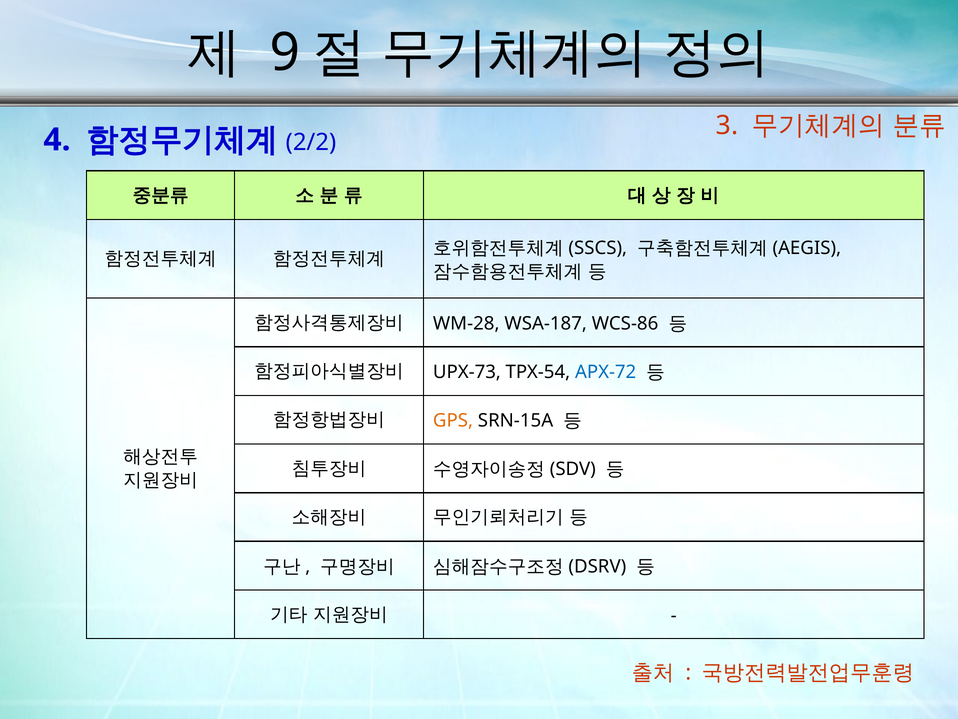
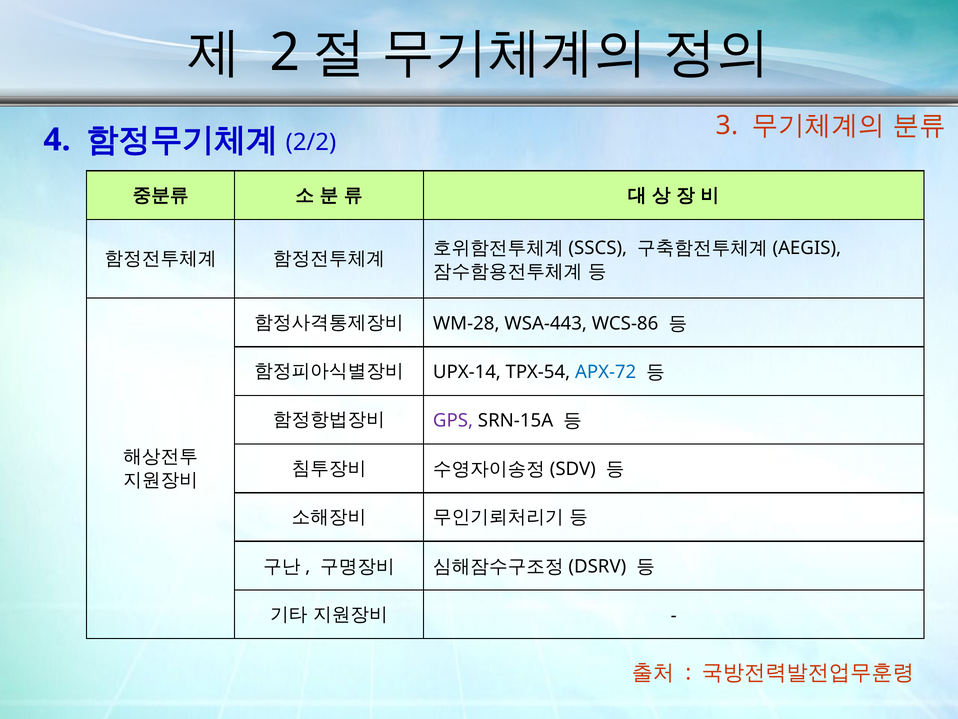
9: 9 -> 2 (285, 52)
WSA-187: WSA-187 -> WSA-443 (546, 323)
UPX-73: UPX-73 -> UPX-14 (467, 372)
GPS colour: orange -> purple (453, 420)
